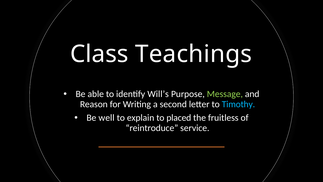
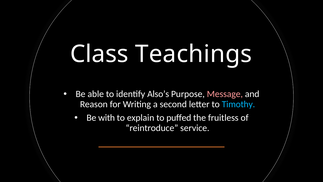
Will’s: Will’s -> Also’s (158, 94)
Message colour: light green -> pink (225, 94)
well: well -> with (107, 118)
placed: placed -> puffed (179, 118)
